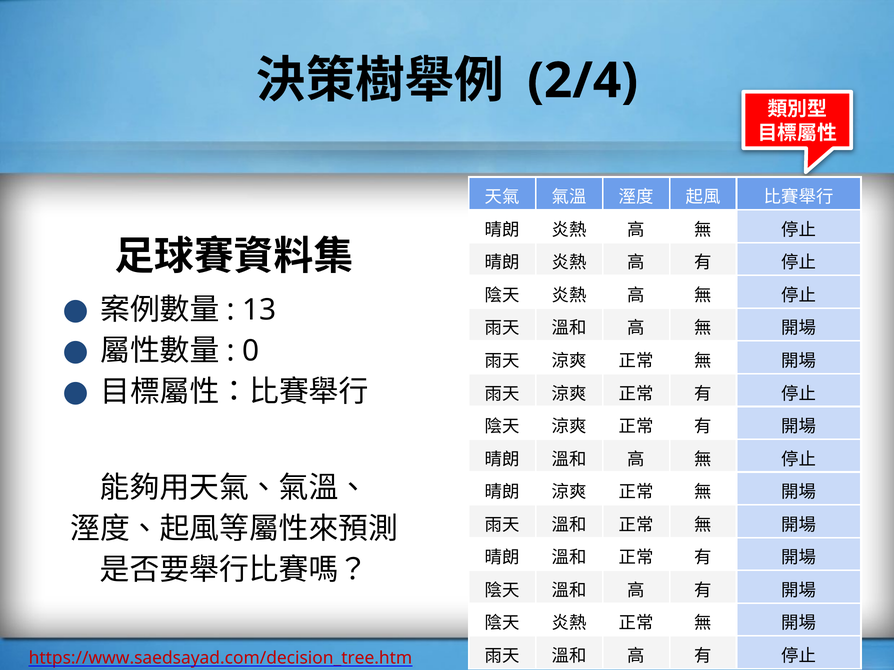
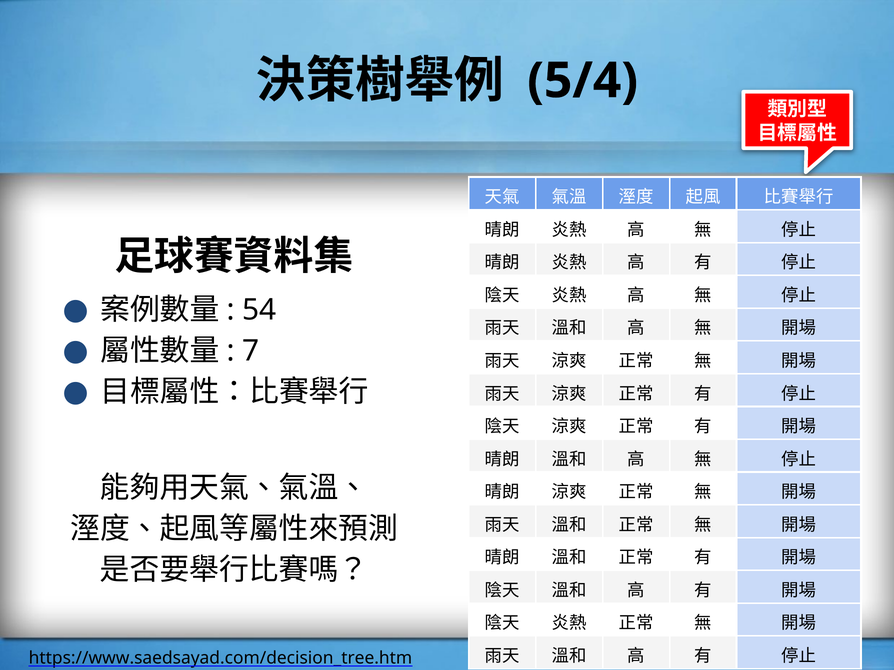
2/4: 2/4 -> 5/4 (583, 81)
13: 13 -> 54 (259, 310)
0: 0 -> 7 (251, 351)
https://www.saedsayad.com/decision_tree.htm colour: red -> black (220, 659)
